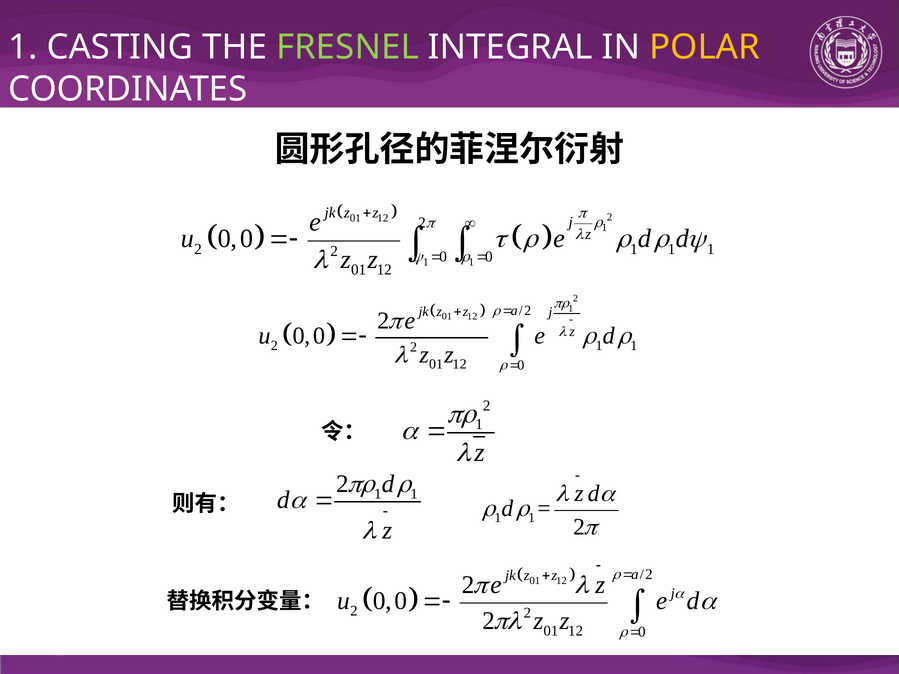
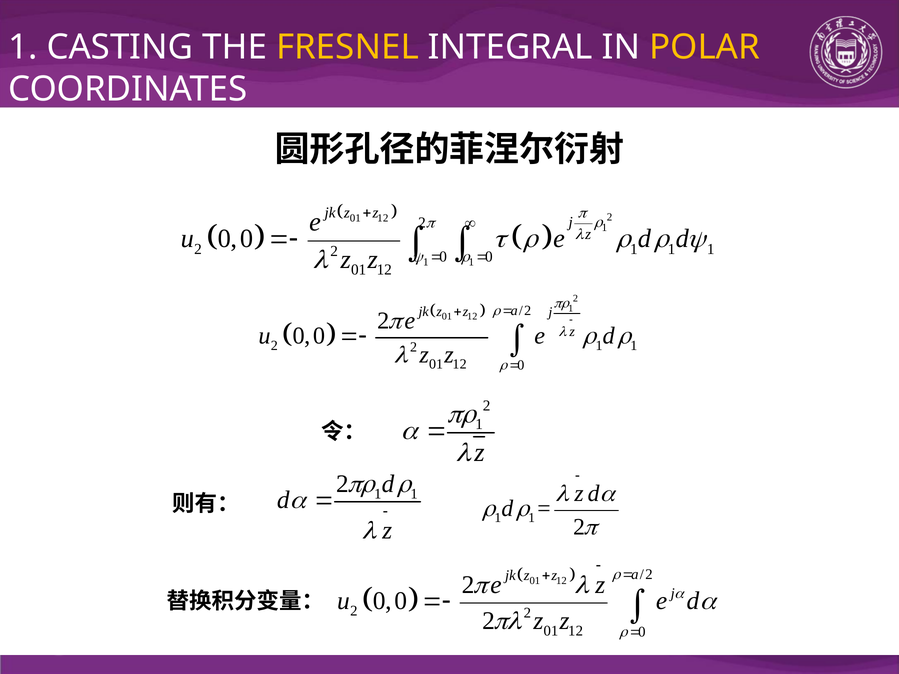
FRESNEL colour: light green -> yellow (347, 47)
